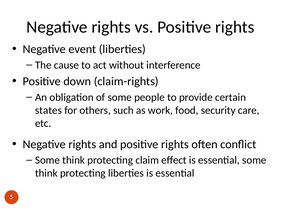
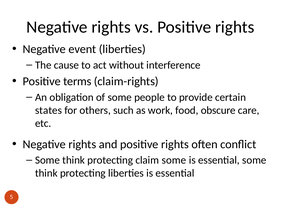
down: down -> terms (77, 82)
security: security -> obscure (218, 111)
claim effect: effect -> some (174, 161)
